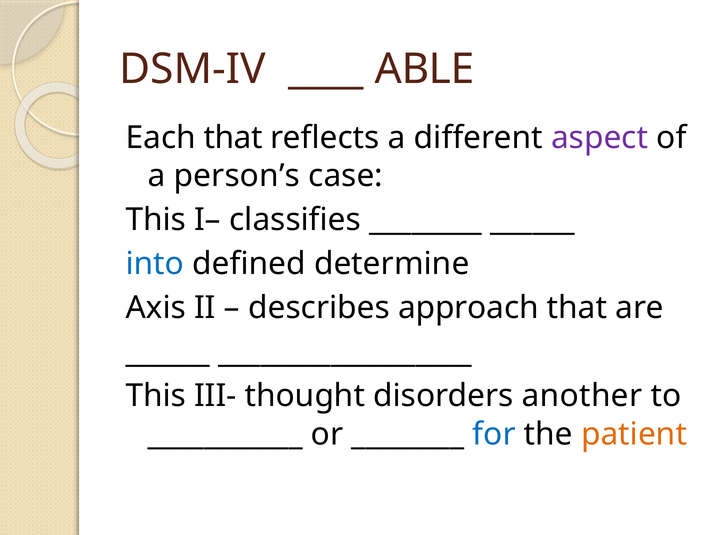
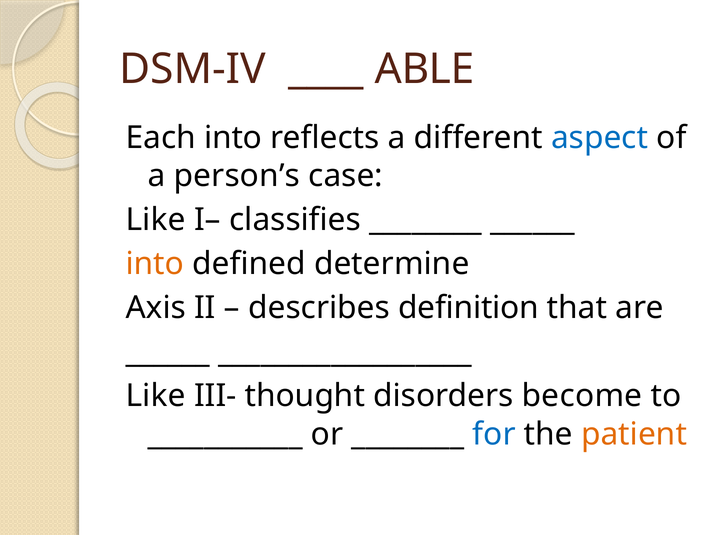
Each that: that -> into (233, 138)
aspect colour: purple -> blue (600, 138)
This: This -> Like (156, 220)
into colour: blue -> orange (155, 264)
approach: approach -> definition (468, 308)
This: This -> Like (156, 396)
another: another -> become (582, 396)
